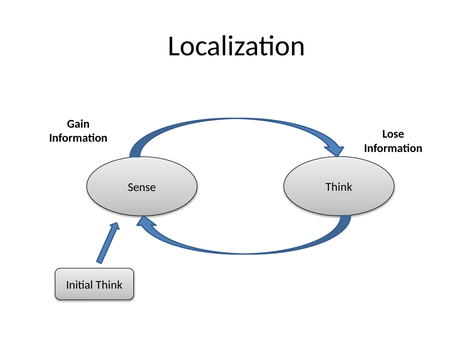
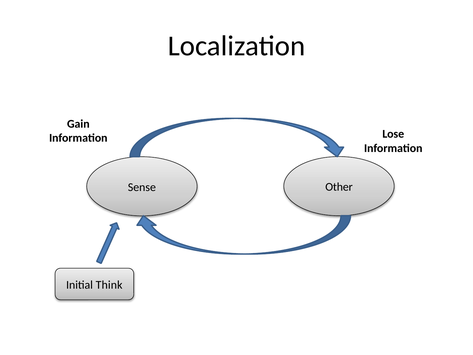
Sense Think: Think -> Other (339, 187)
